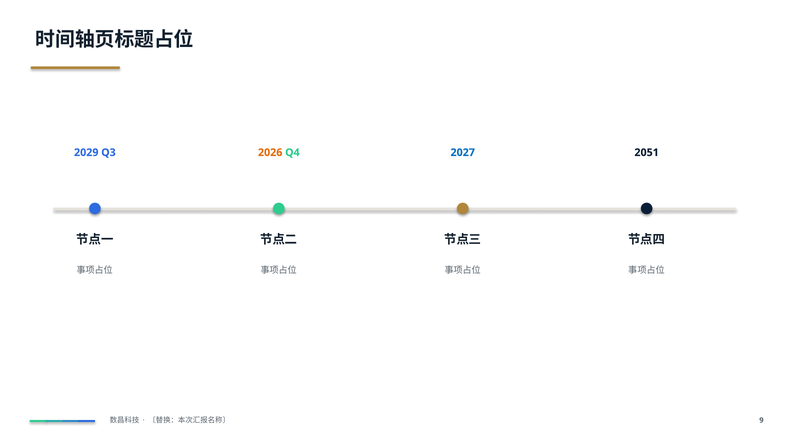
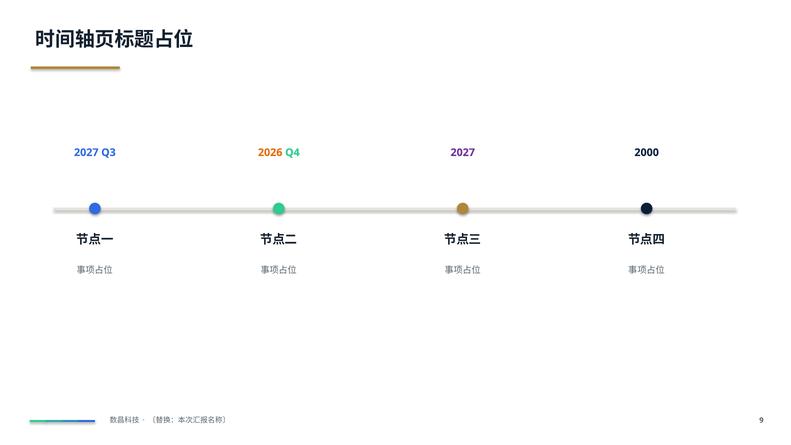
2029: 2029 -> 2027 (86, 152)
2027 colour: blue -> purple (463, 152)
2051: 2051 -> 2000 (647, 152)
